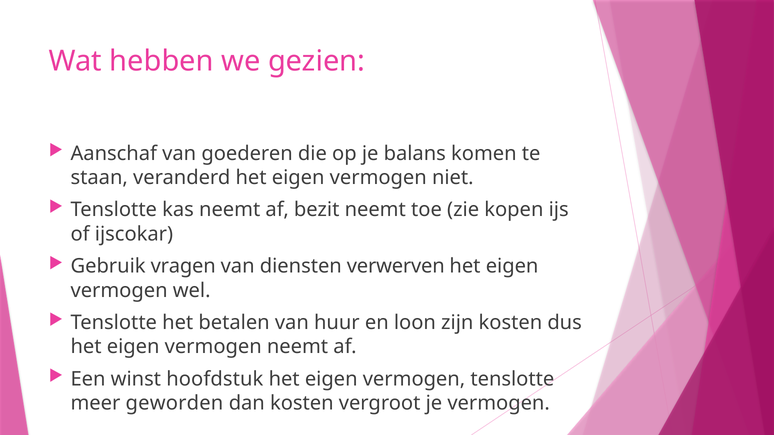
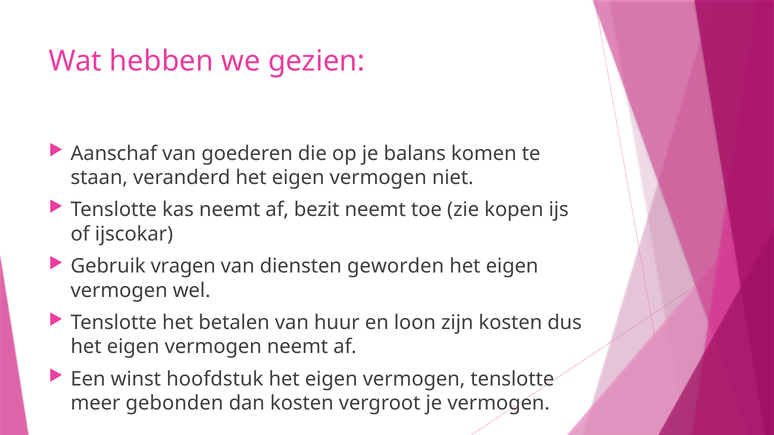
verwerven: verwerven -> geworden (396, 266)
geworden: geworden -> gebonden (174, 403)
